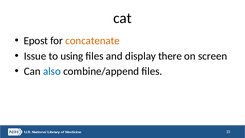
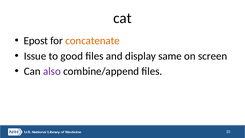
using: using -> good (72, 56)
there: there -> same (170, 56)
also colour: blue -> purple (52, 71)
